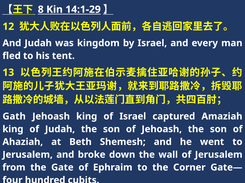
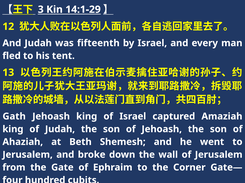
8: 8 -> 3 (41, 10)
kingdom: kingdom -> fifteenth (98, 43)
